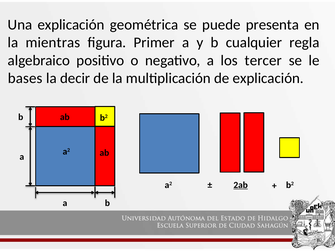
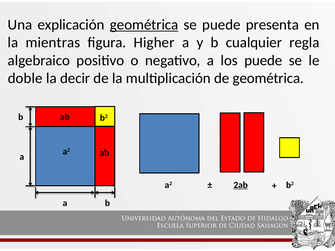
geométrica underline: none -> present (144, 25)
Primer: Primer -> Higher (154, 43)
los tercer: tercer -> puede (263, 61)
bases: bases -> doble (25, 78)
de explicación: explicación -> geométrica (268, 78)
